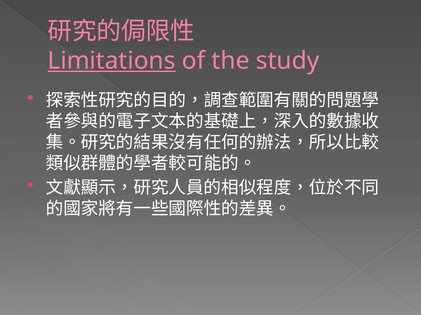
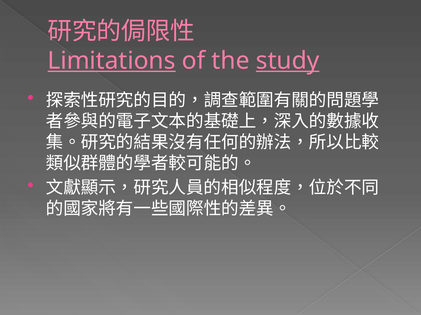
study underline: none -> present (288, 61)
